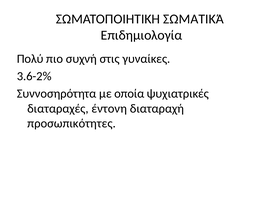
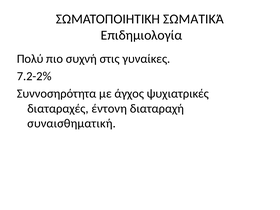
3.6-2%: 3.6-2% -> 7.2-2% (34, 76)
οποία: οποία -> άγχος (129, 94)
προσωπικότητες: προσωπικότητες -> συναισθηματική (72, 123)
